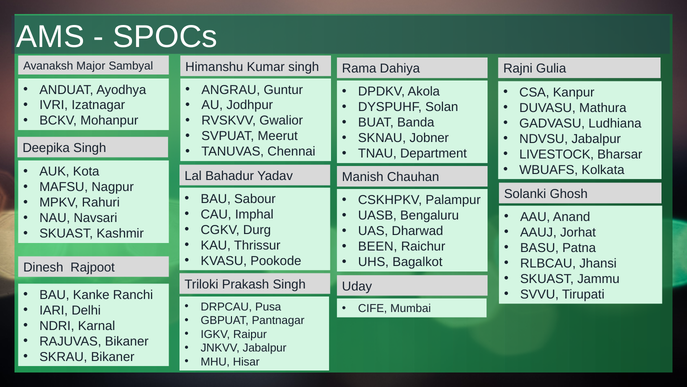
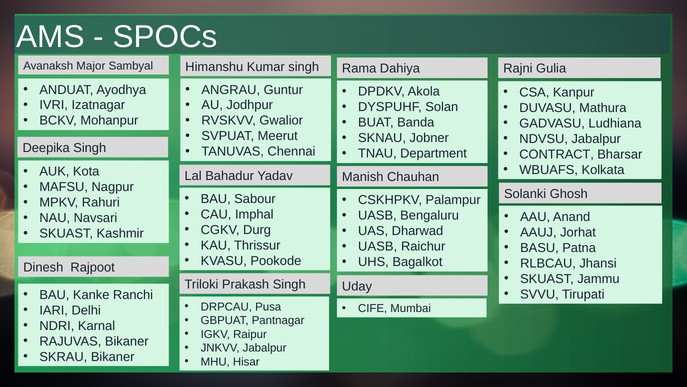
LIVESTOCK: LIVESTOCK -> CONTRACT (557, 154)
BEEN: BEEN -> UASB (378, 246)
